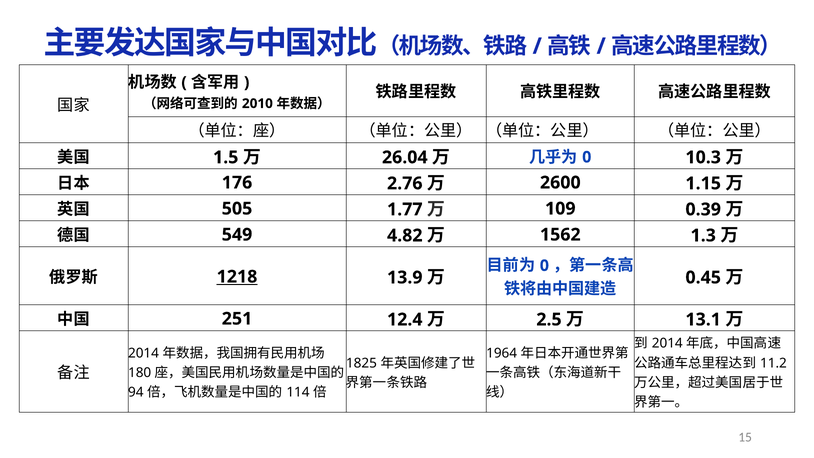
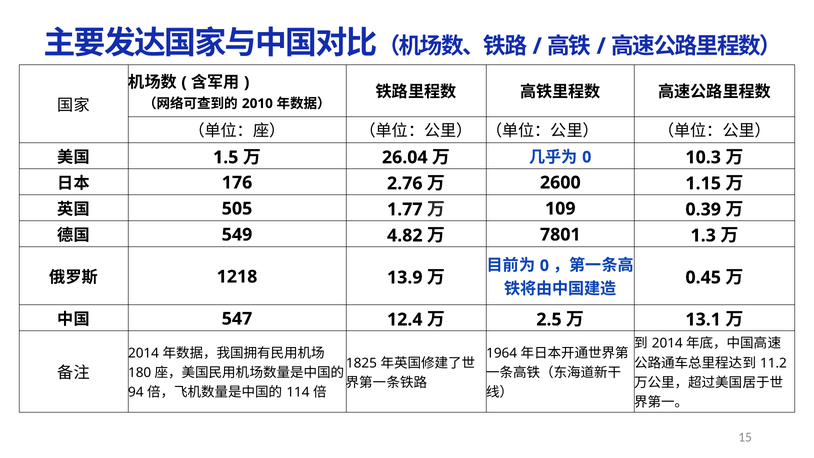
1562: 1562 -> 7801 (560, 235)
1218 underline: present -> none (237, 277)
251: 251 -> 547 (237, 319)
